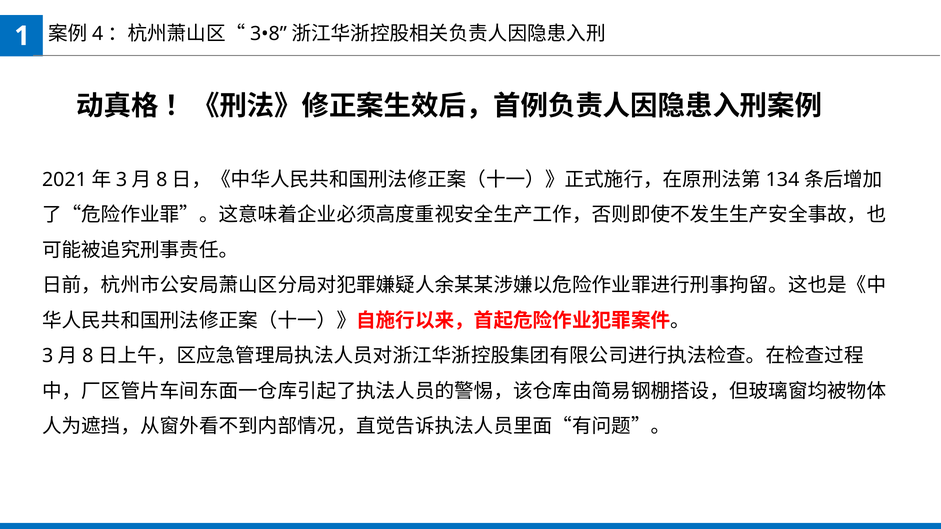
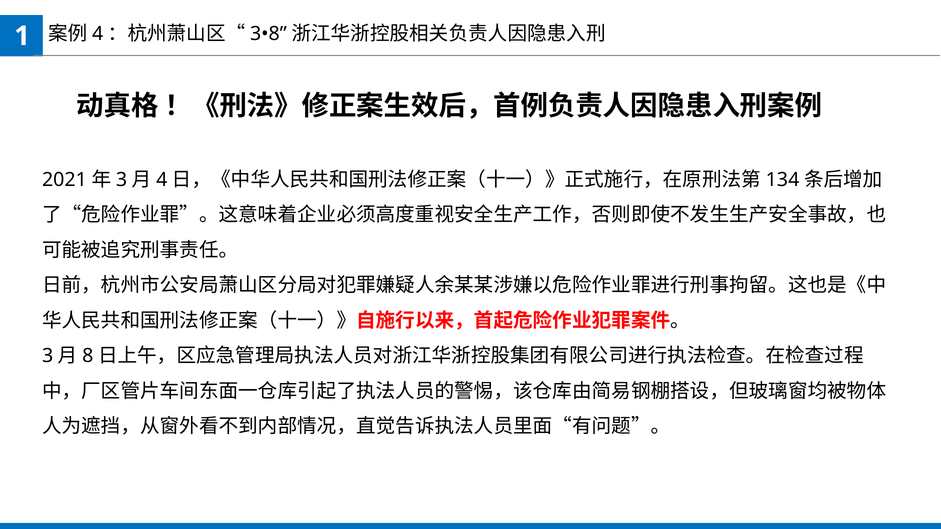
8: 8 -> 4 (162, 180)
